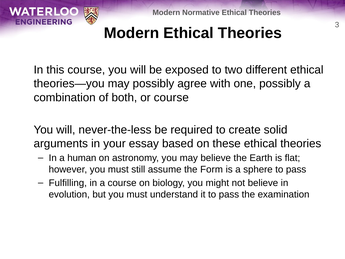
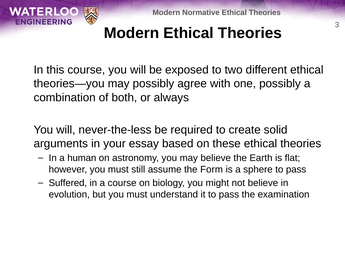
or course: course -> always (171, 97)
Fulfilling: Fulfilling -> Suffered (68, 183)
